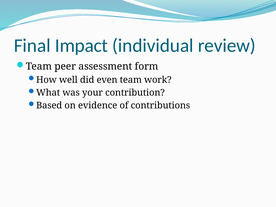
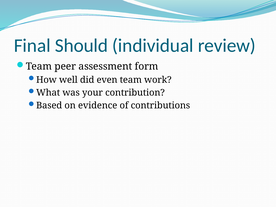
Impact: Impact -> Should (81, 46)
